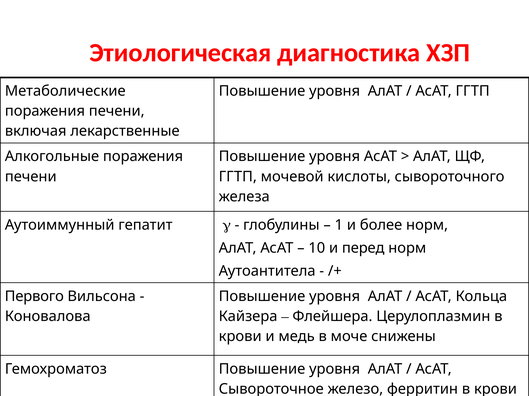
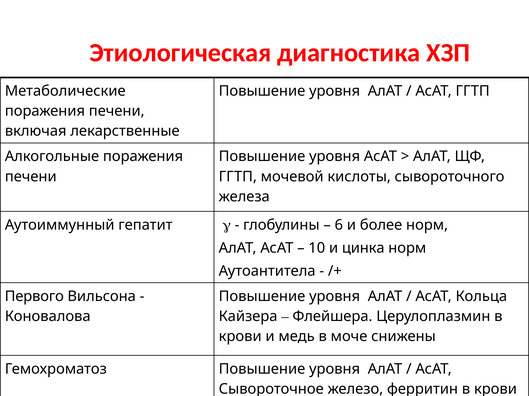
1: 1 -> 6 (339, 225)
перед: перед -> цинка (363, 248)
